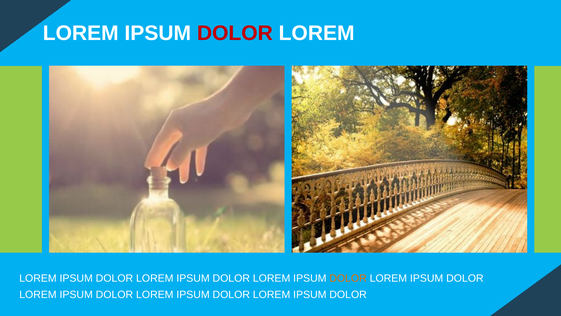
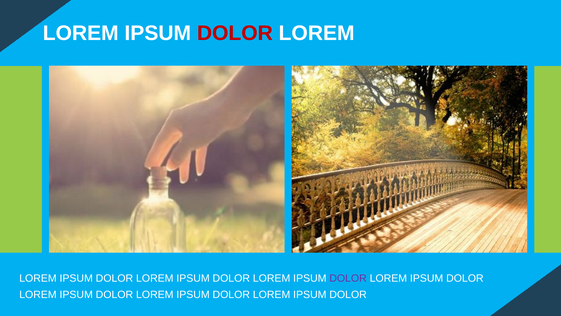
DOLOR colour: orange -> purple (348, 278)
